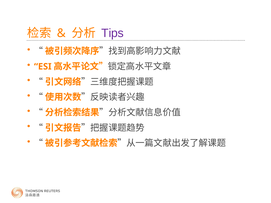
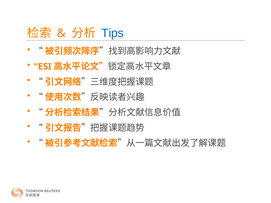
Tips colour: purple -> blue (113, 33)
